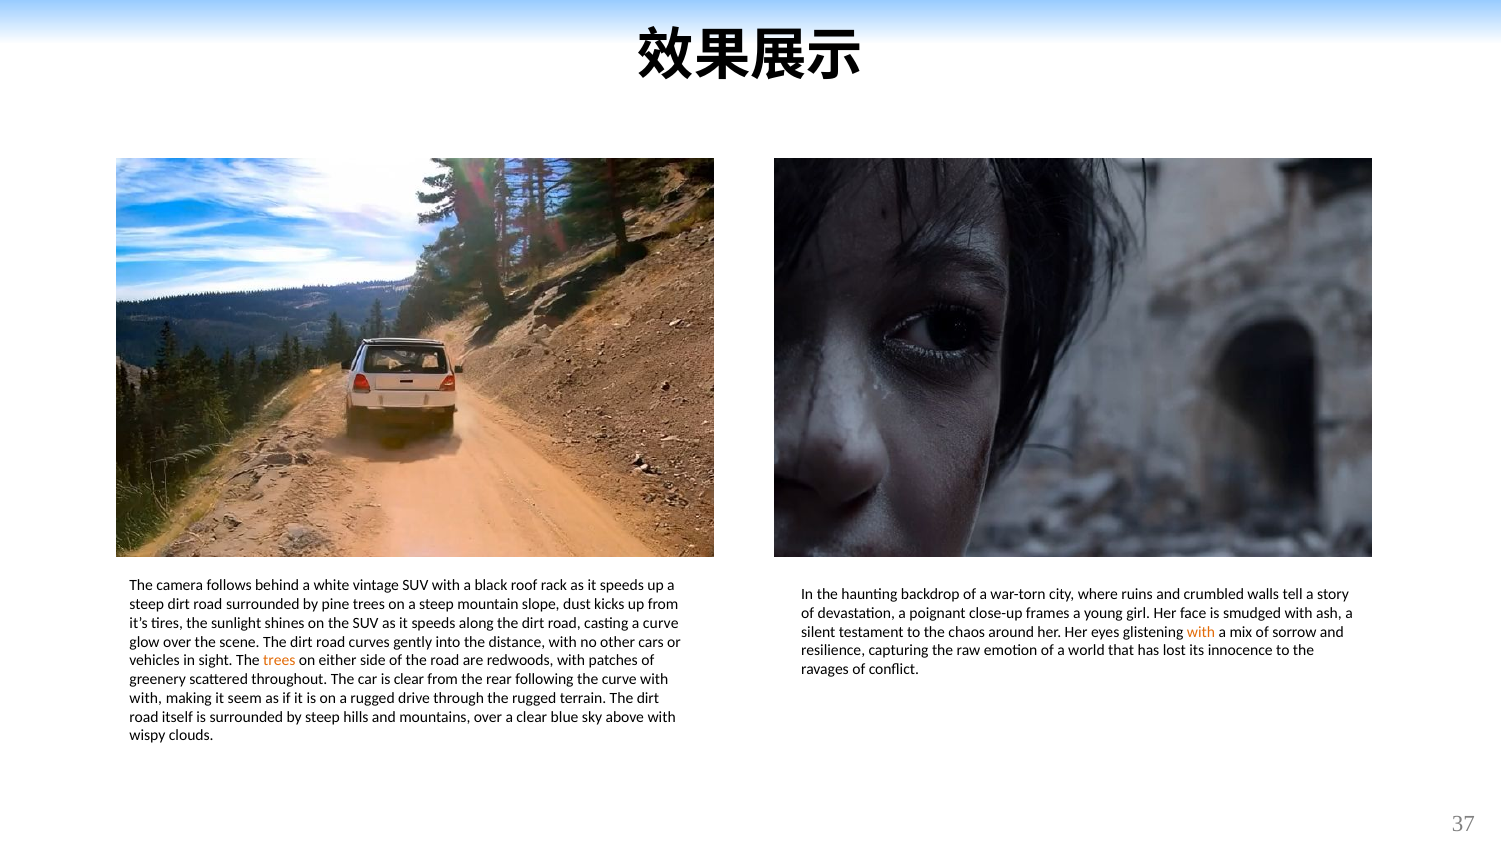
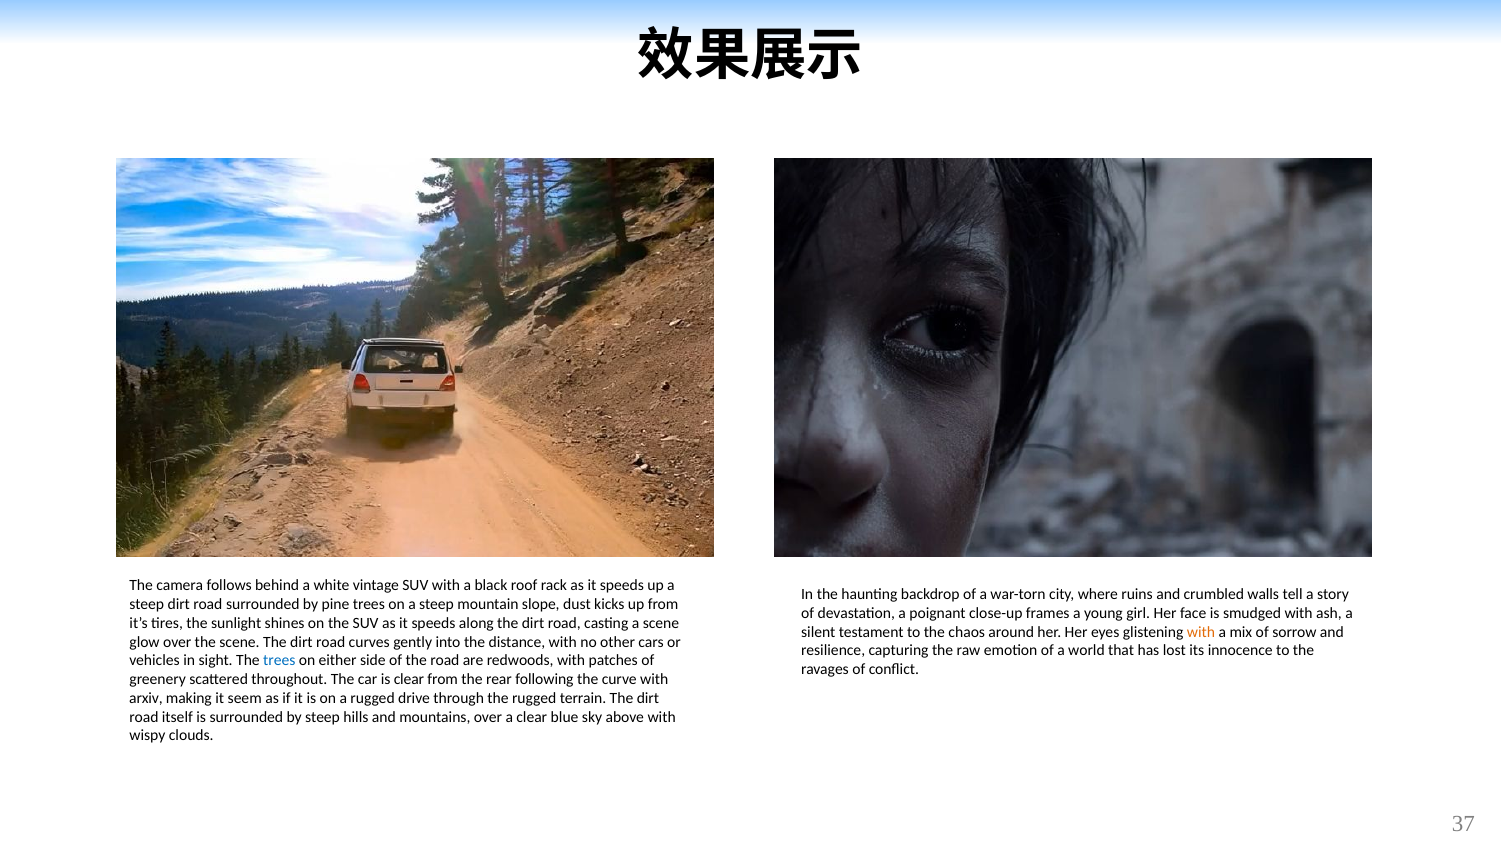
a curve: curve -> scene (661, 623)
trees colour: orange -> blue (279, 661)
with: with -> arxiv (146, 698)
